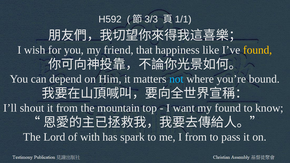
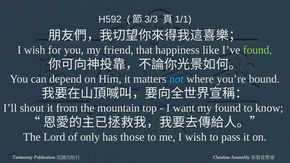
found colour: yellow -> light green (258, 50)
with: with -> only (90, 137)
spark: spark -> those (132, 137)
me I from: from -> wish (196, 137)
